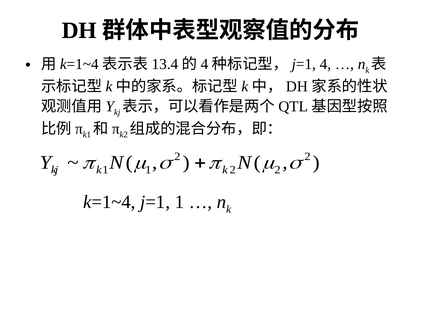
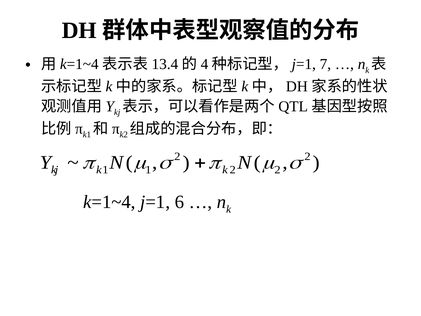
4: 4 -> 7 (325, 64)
j=1 1: 1 -> 6 (179, 202)
